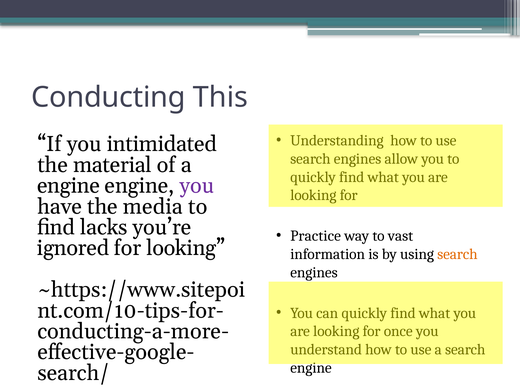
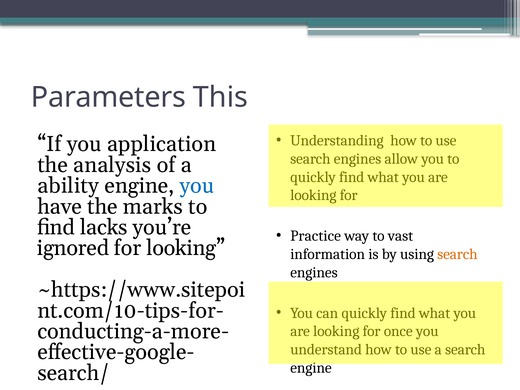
Conducting: Conducting -> Parameters (108, 97)
intimidated: intimidated -> application (162, 144)
material: material -> analysis (112, 165)
engine: engine -> ability (68, 186)
you colour: purple -> blue (197, 186)
media: media -> marks (153, 207)
